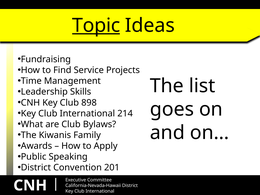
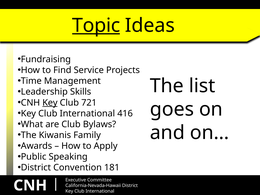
Key underline: none -> present (50, 103)
898: 898 -> 721 (89, 103)
214: 214 -> 416 (125, 113)
201: 201 -> 181 (112, 168)
